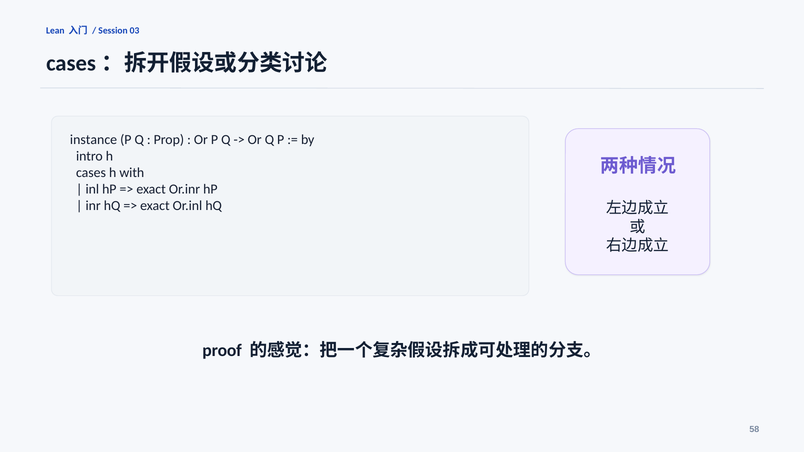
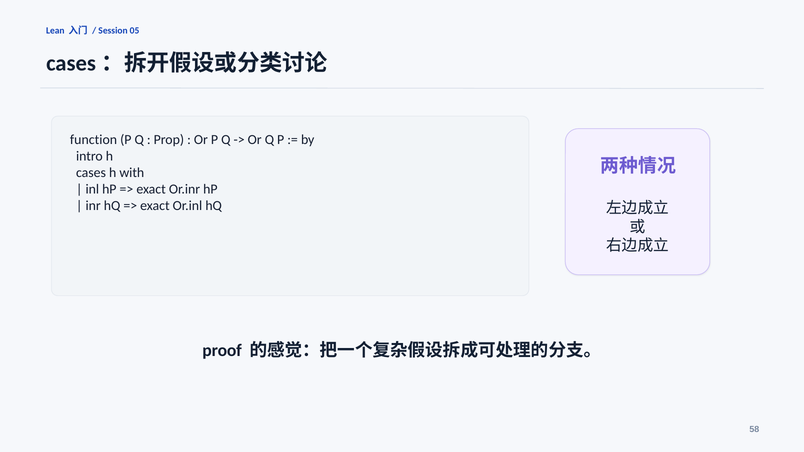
03: 03 -> 05 (134, 31)
instance: instance -> function (94, 140)
